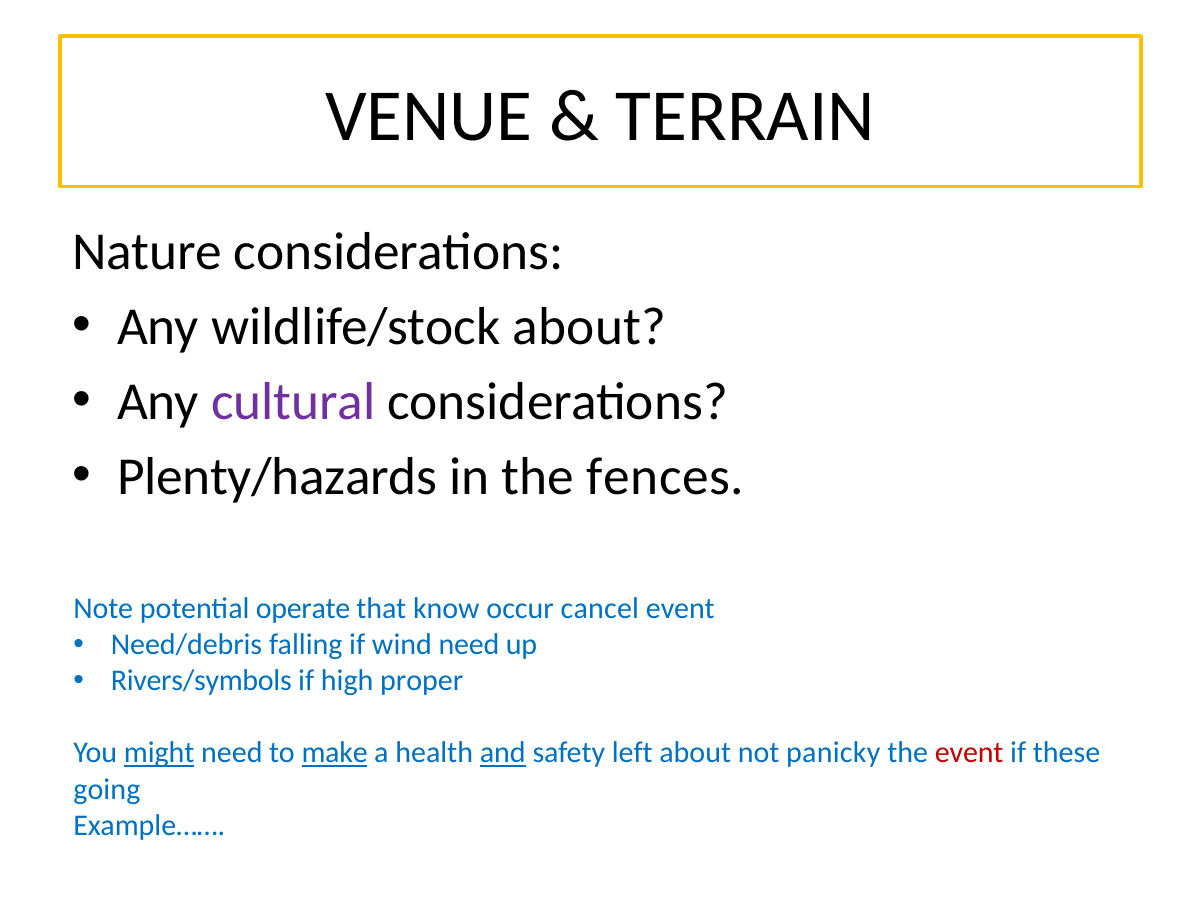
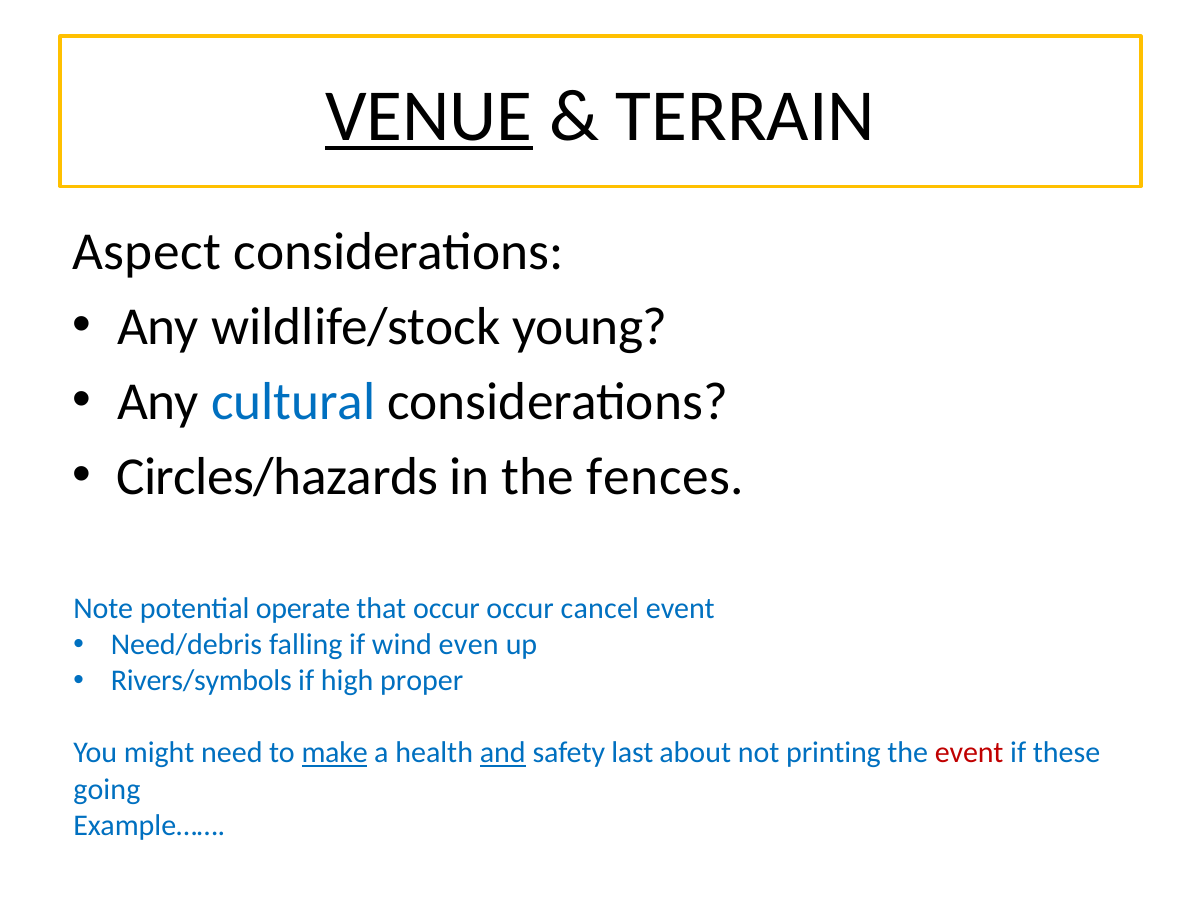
VENUE underline: none -> present (429, 116)
Nature: Nature -> Aspect (147, 252)
wildlife/stock about: about -> young (590, 327)
cultural colour: purple -> blue (293, 402)
Plenty/hazards: Plenty/hazards -> Circles/hazards (277, 476)
that know: know -> occur (446, 609)
wind need: need -> even (469, 645)
might underline: present -> none (159, 753)
left: left -> last (632, 753)
panicky: panicky -> printing (833, 753)
